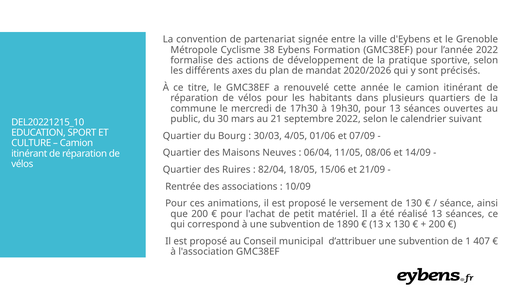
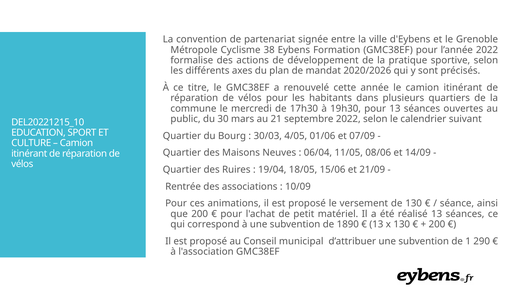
82/04: 82/04 -> 19/04 (272, 170)
407: 407 -> 290 (482, 241)
